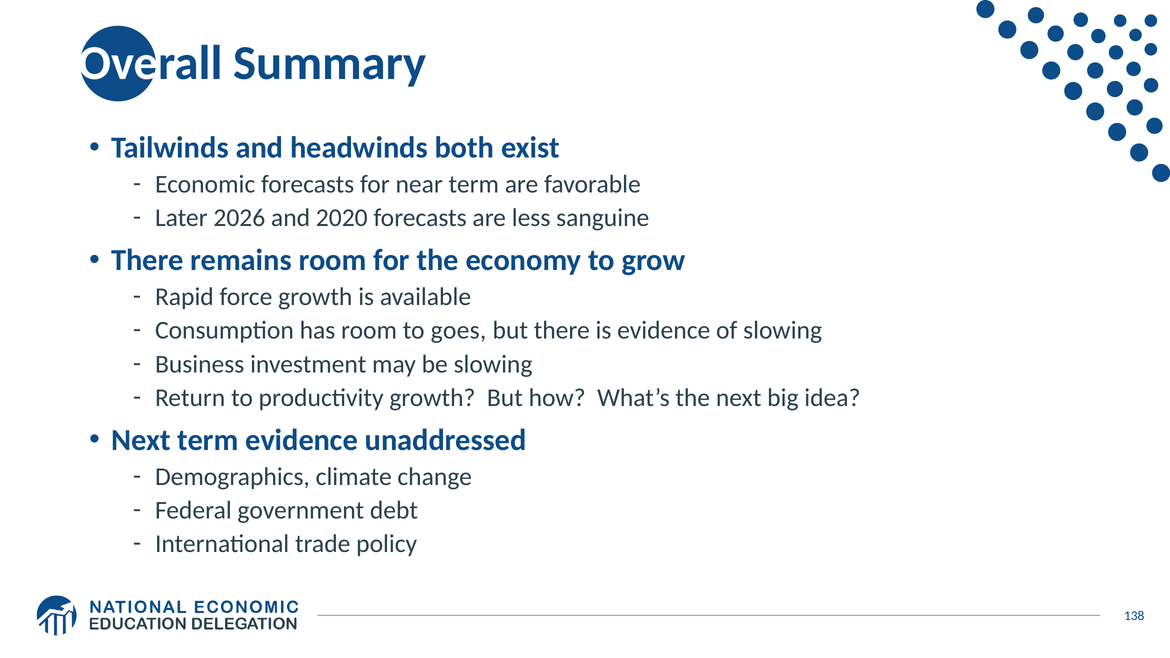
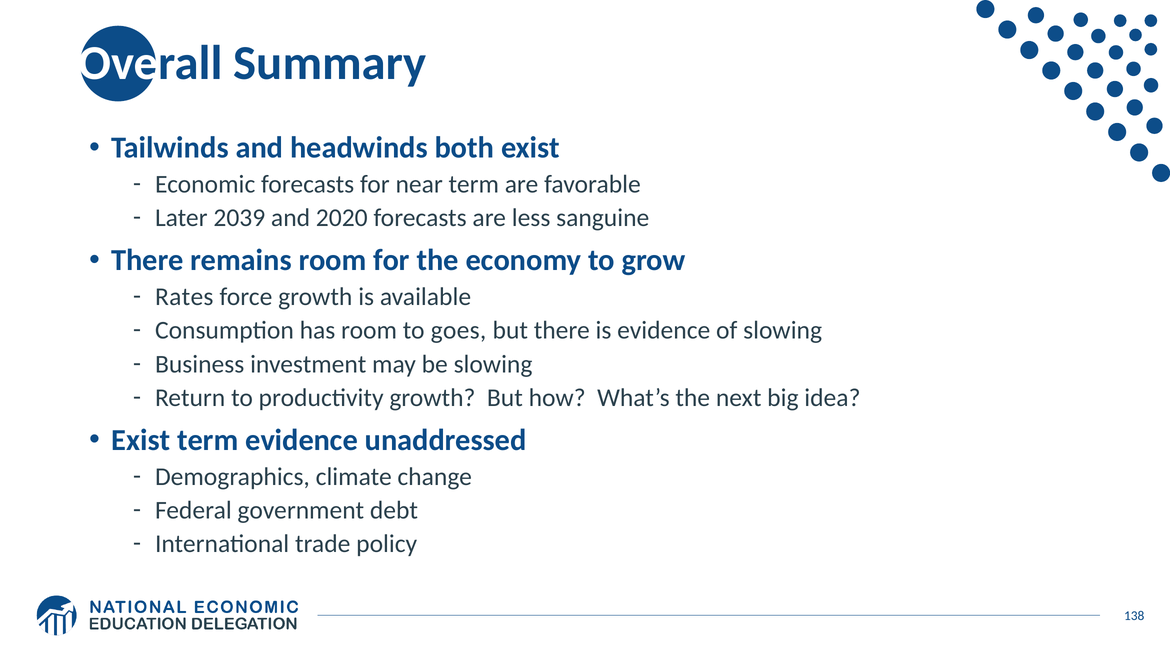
2026: 2026 -> 2039 (239, 218)
Rapid: Rapid -> Rates (184, 297)
Next: Next -> Exist (141, 440)
